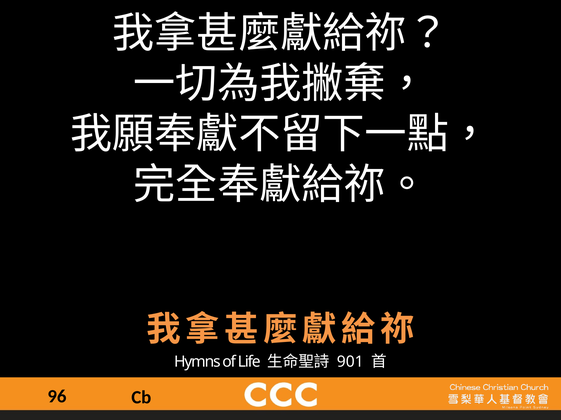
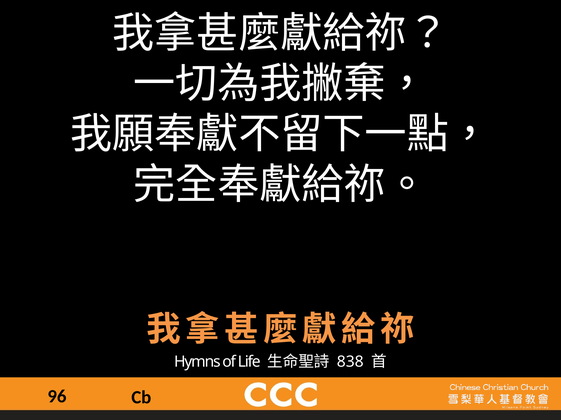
901: 901 -> 838 (350, 362)
